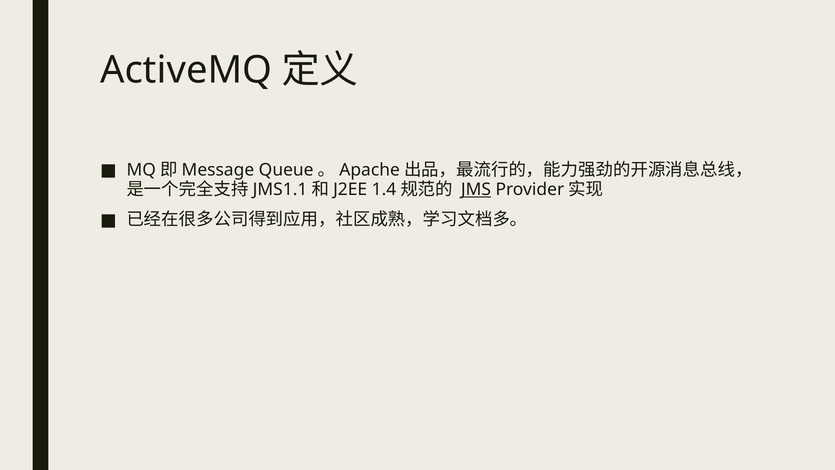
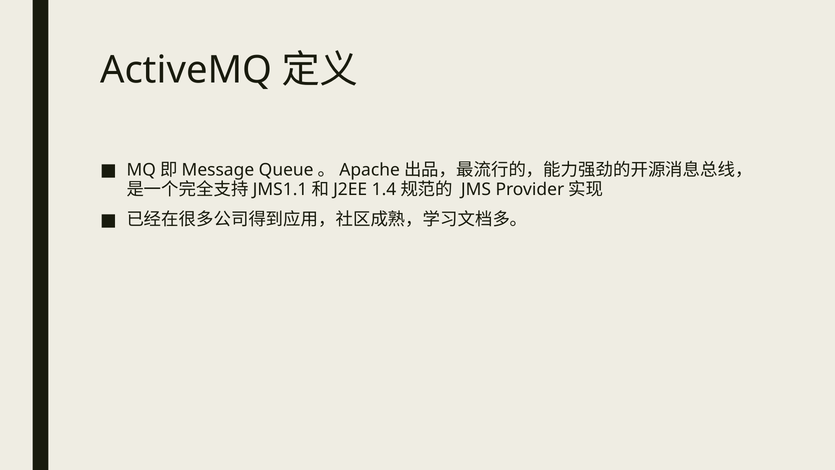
JMS underline: present -> none (476, 189)
